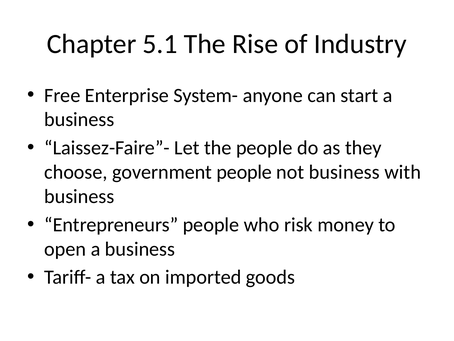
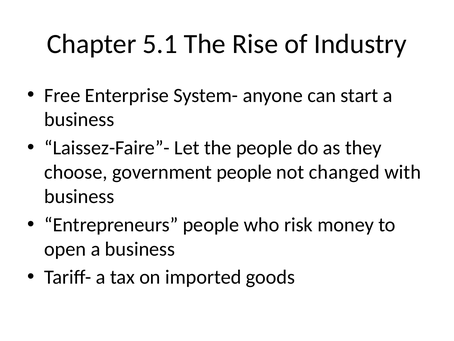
not business: business -> changed (344, 172)
